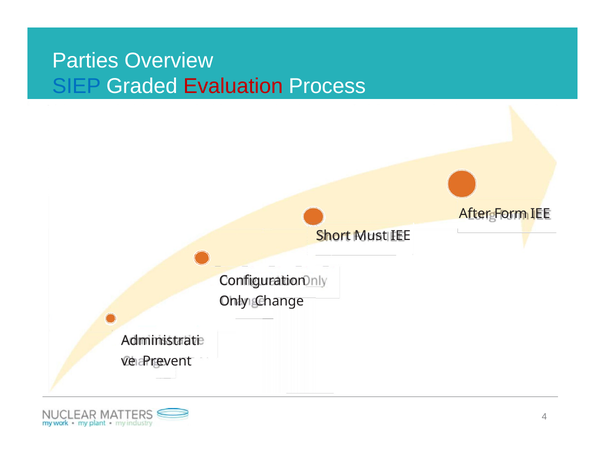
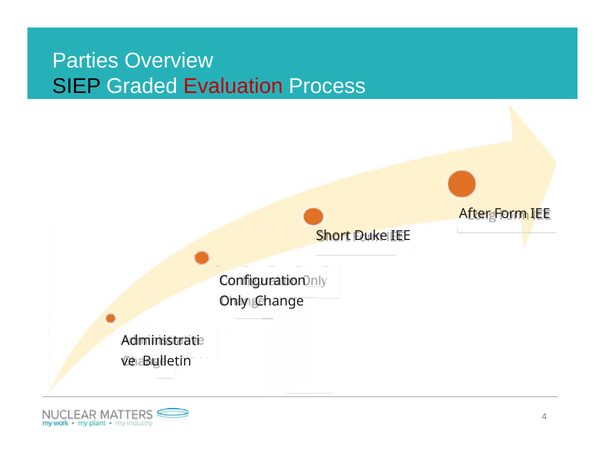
SIEP colour: blue -> black (77, 86)
Must: Must -> Duke (371, 236)
Prevent: Prevent -> Bulletin (167, 361)
